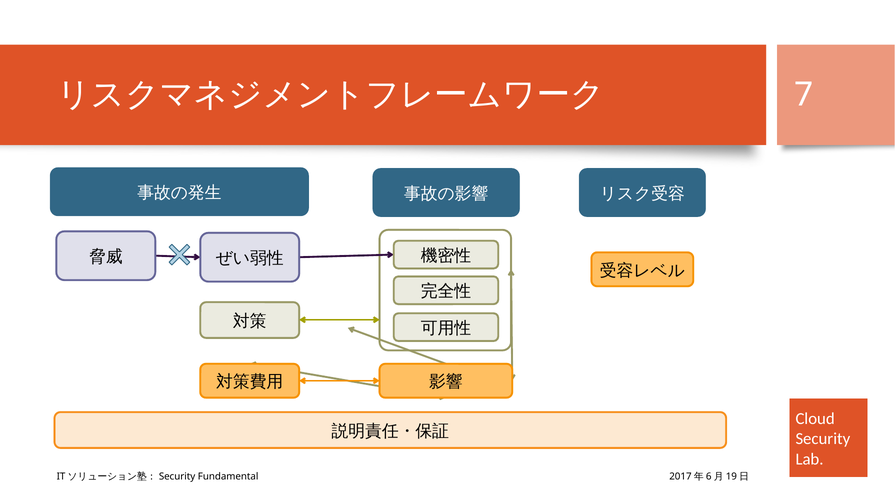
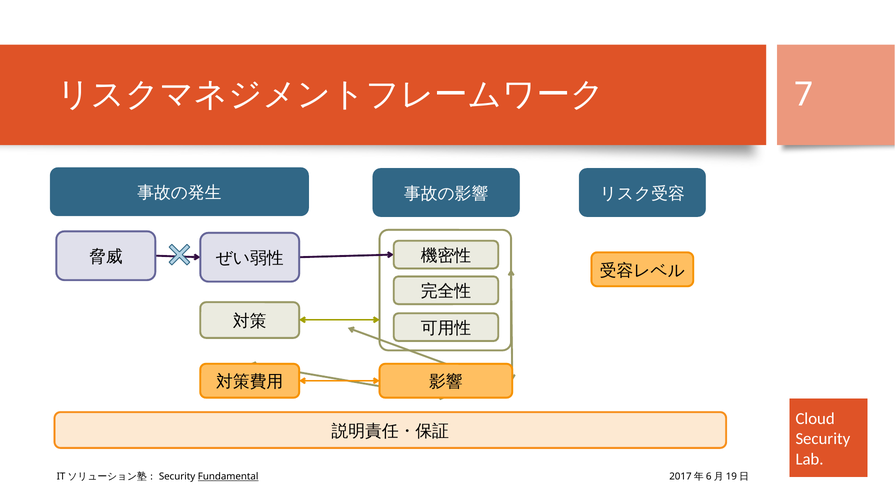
Fundamental underline: none -> present (228, 477)
